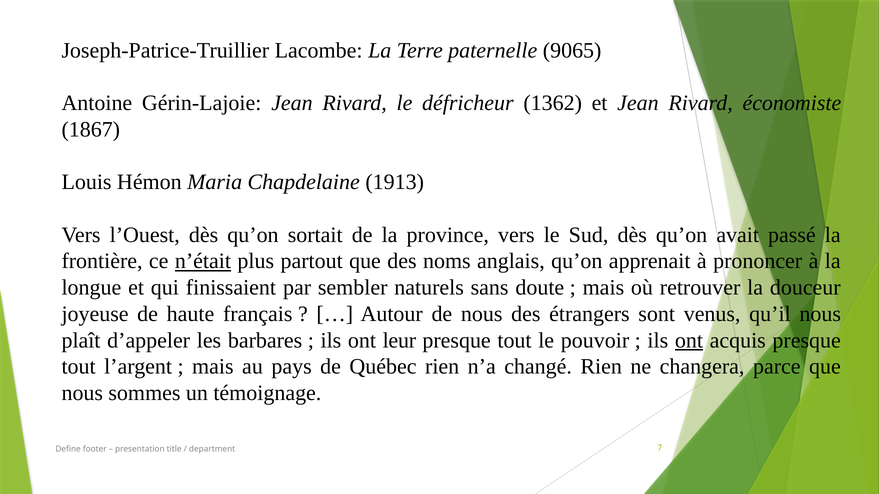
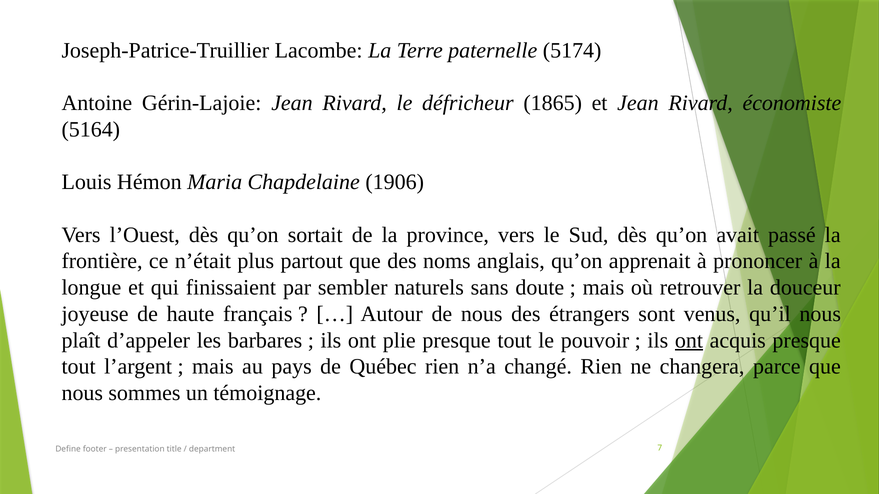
9065: 9065 -> 5174 (572, 50)
1362: 1362 -> 1865 (553, 103)
1867: 1867 -> 5164 (91, 130)
1913: 1913 -> 1906 (395, 182)
n’était underline: present -> none (203, 261)
leur: leur -> plie (399, 341)
